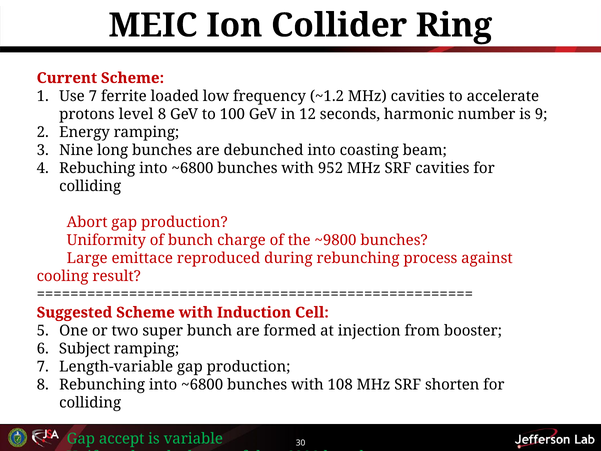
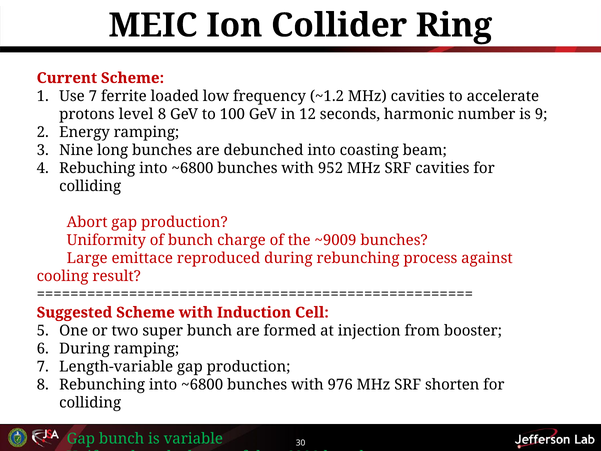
~9800: ~9800 -> ~9009 (335, 240)
Subject: Subject -> During (84, 348)
108: 108 -> 976 (340, 385)
Gap accept: accept -> bunch (122, 439)
